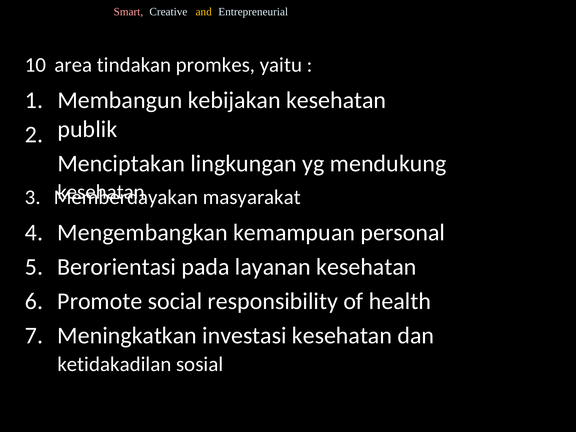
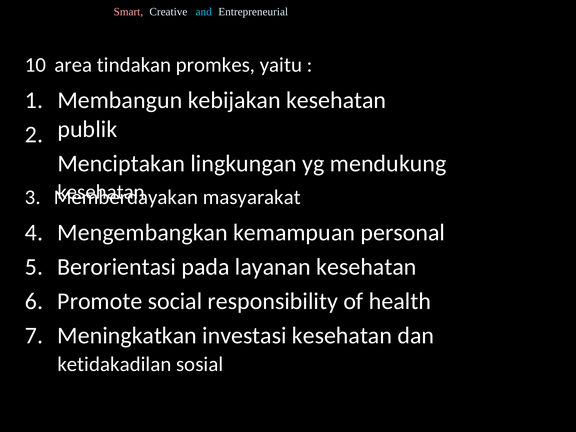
and colour: yellow -> light blue (204, 12)
